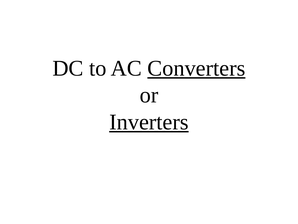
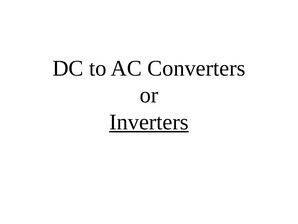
Converters underline: present -> none (196, 68)
